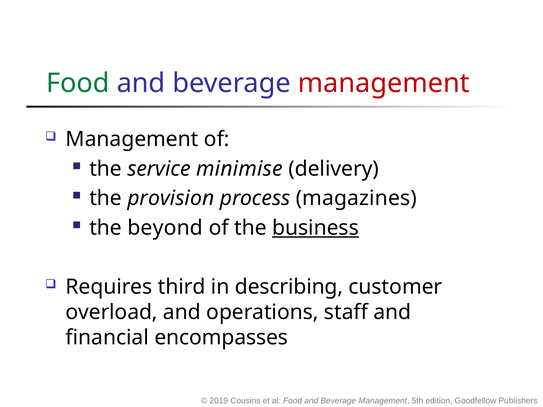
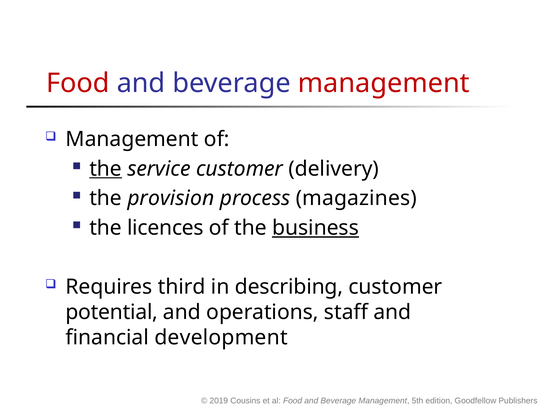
Food colour: green -> red (78, 83)
the underline: none -> present (106, 169)
service minimise: minimise -> customer (240, 169)
beyond: beyond -> licences (165, 228)
overload: overload -> potential (112, 313)
encompasses: encompasses -> development (221, 338)
